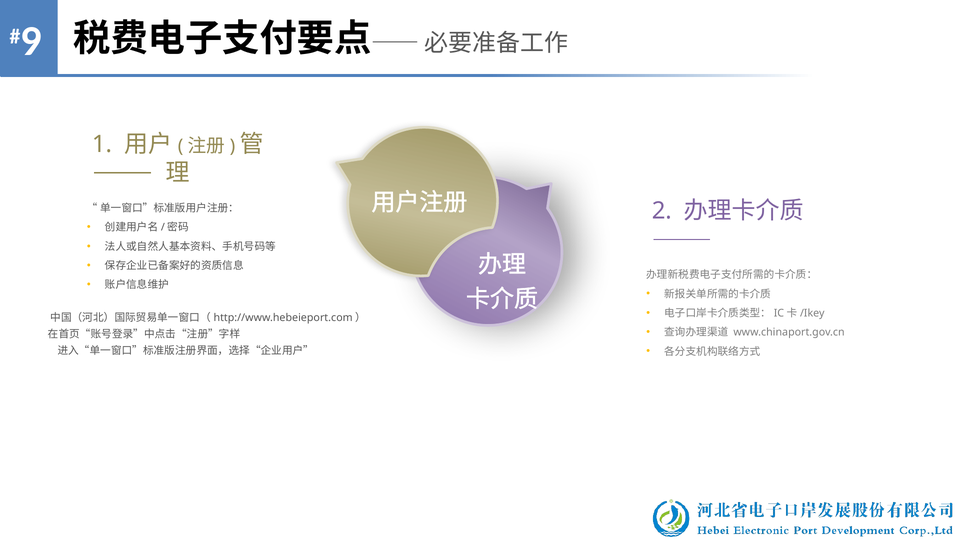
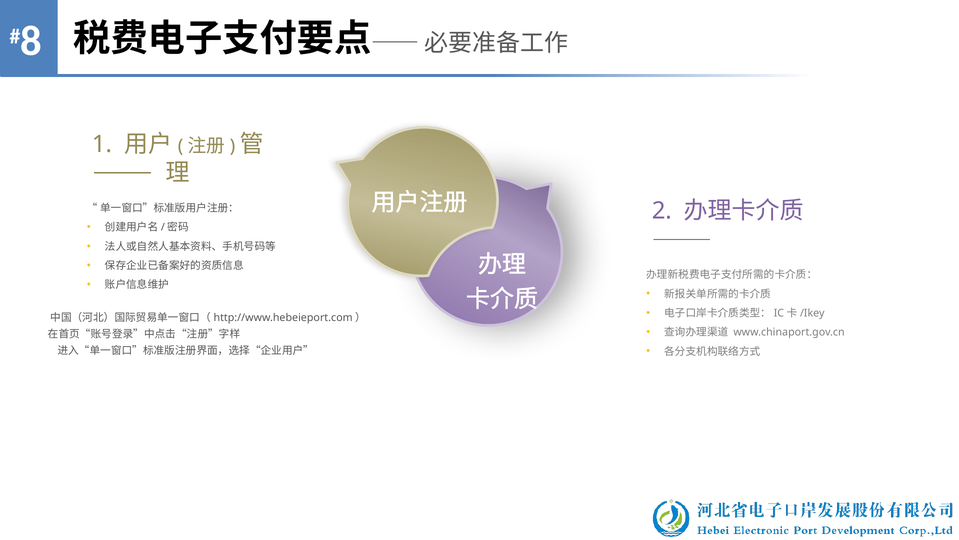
9: 9 -> 8 (31, 41)
